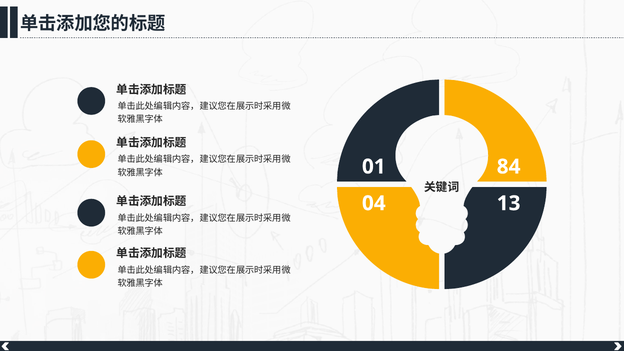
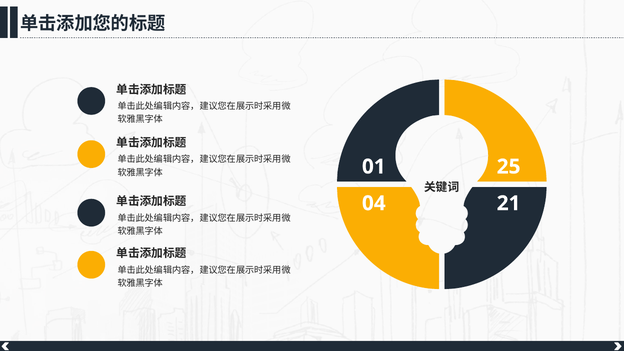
84: 84 -> 25 (509, 167)
13: 13 -> 21 (509, 203)
